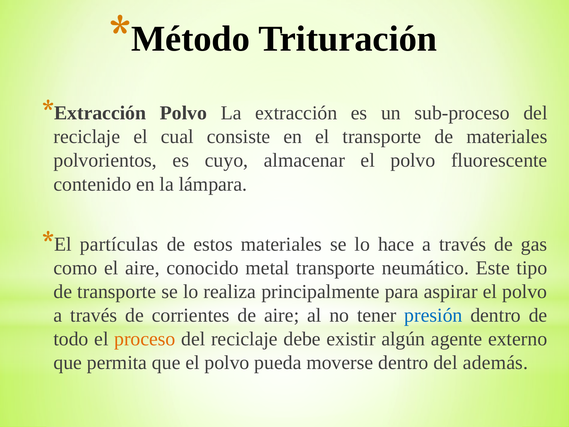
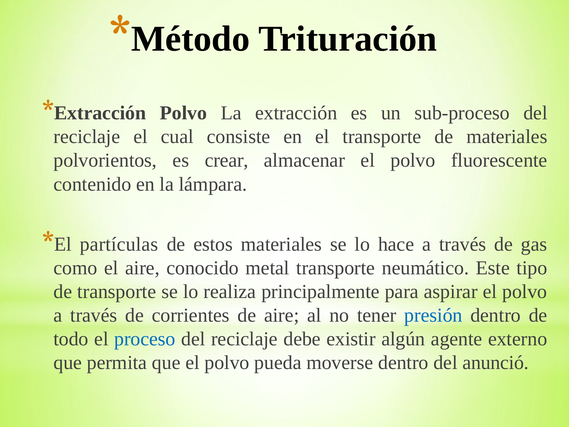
cuyo: cuyo -> crear (227, 160)
proceso colour: orange -> blue (145, 339)
además: además -> anunció (496, 363)
